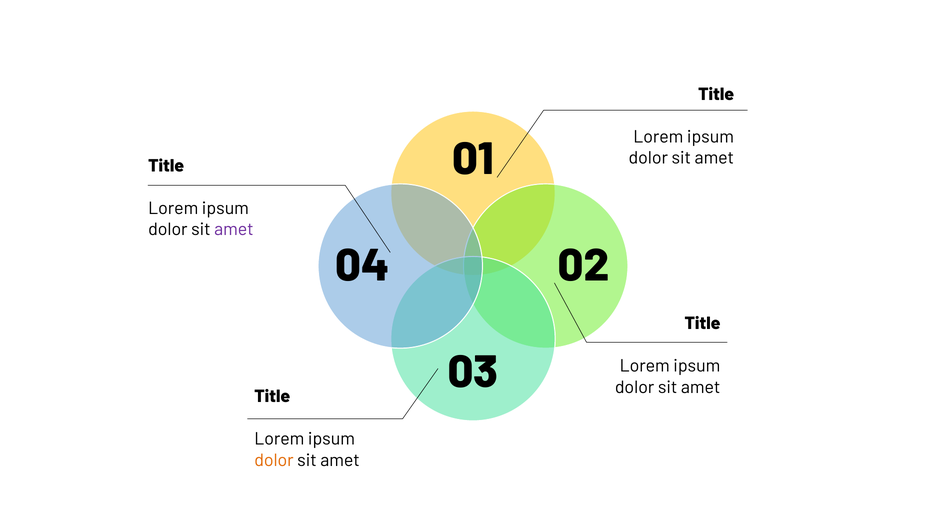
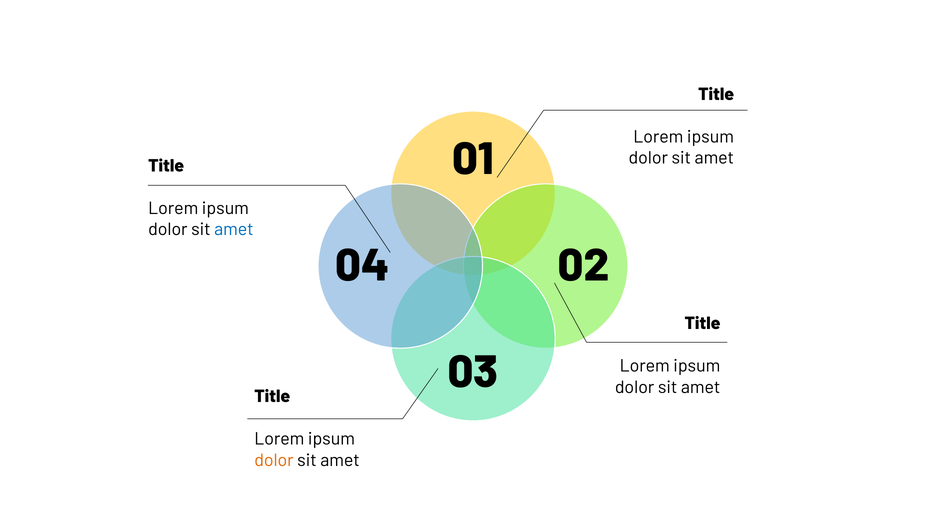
amet colour: purple -> blue (234, 230)
